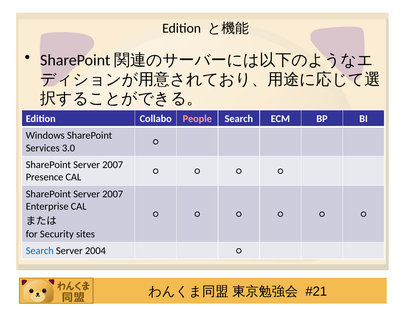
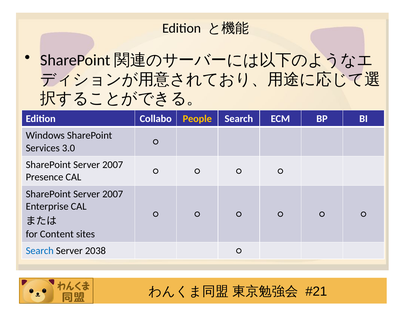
People colour: pink -> yellow (197, 118)
Security: Security -> Content (57, 233)
2004: 2004 -> 2038 (95, 250)
